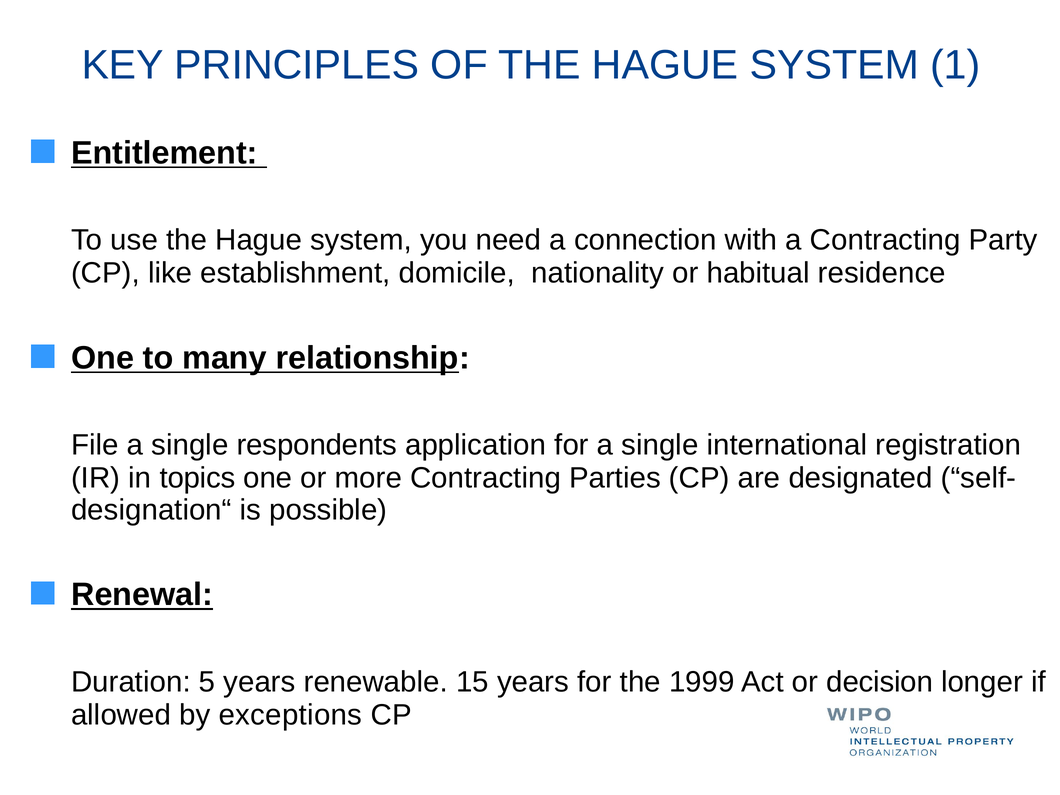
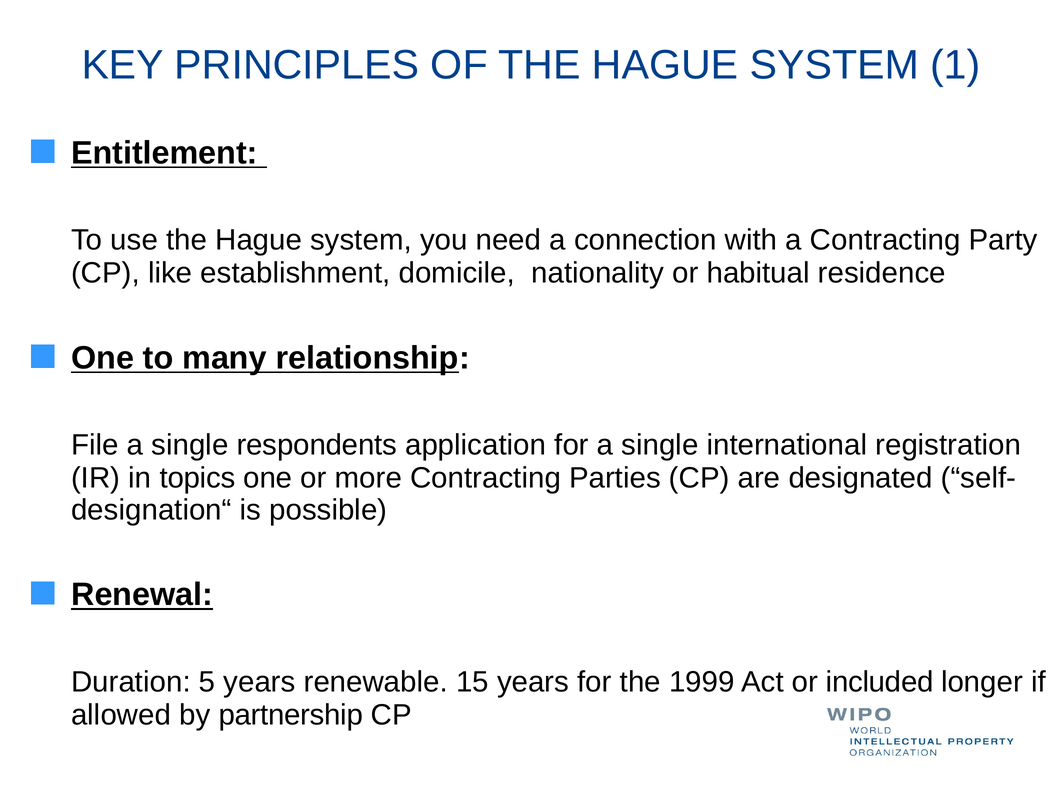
decision: decision -> included (880, 682)
exceptions: exceptions -> partnership (291, 715)
